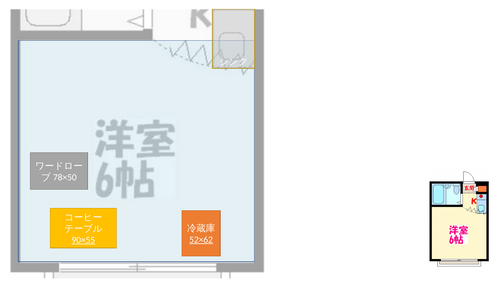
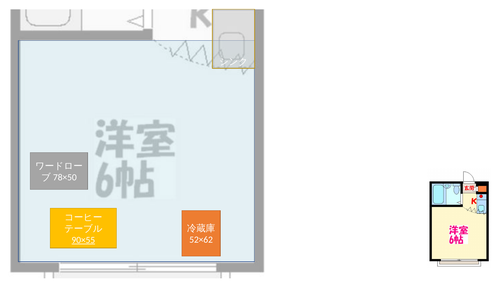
52×62 underline: present -> none (201, 240)
